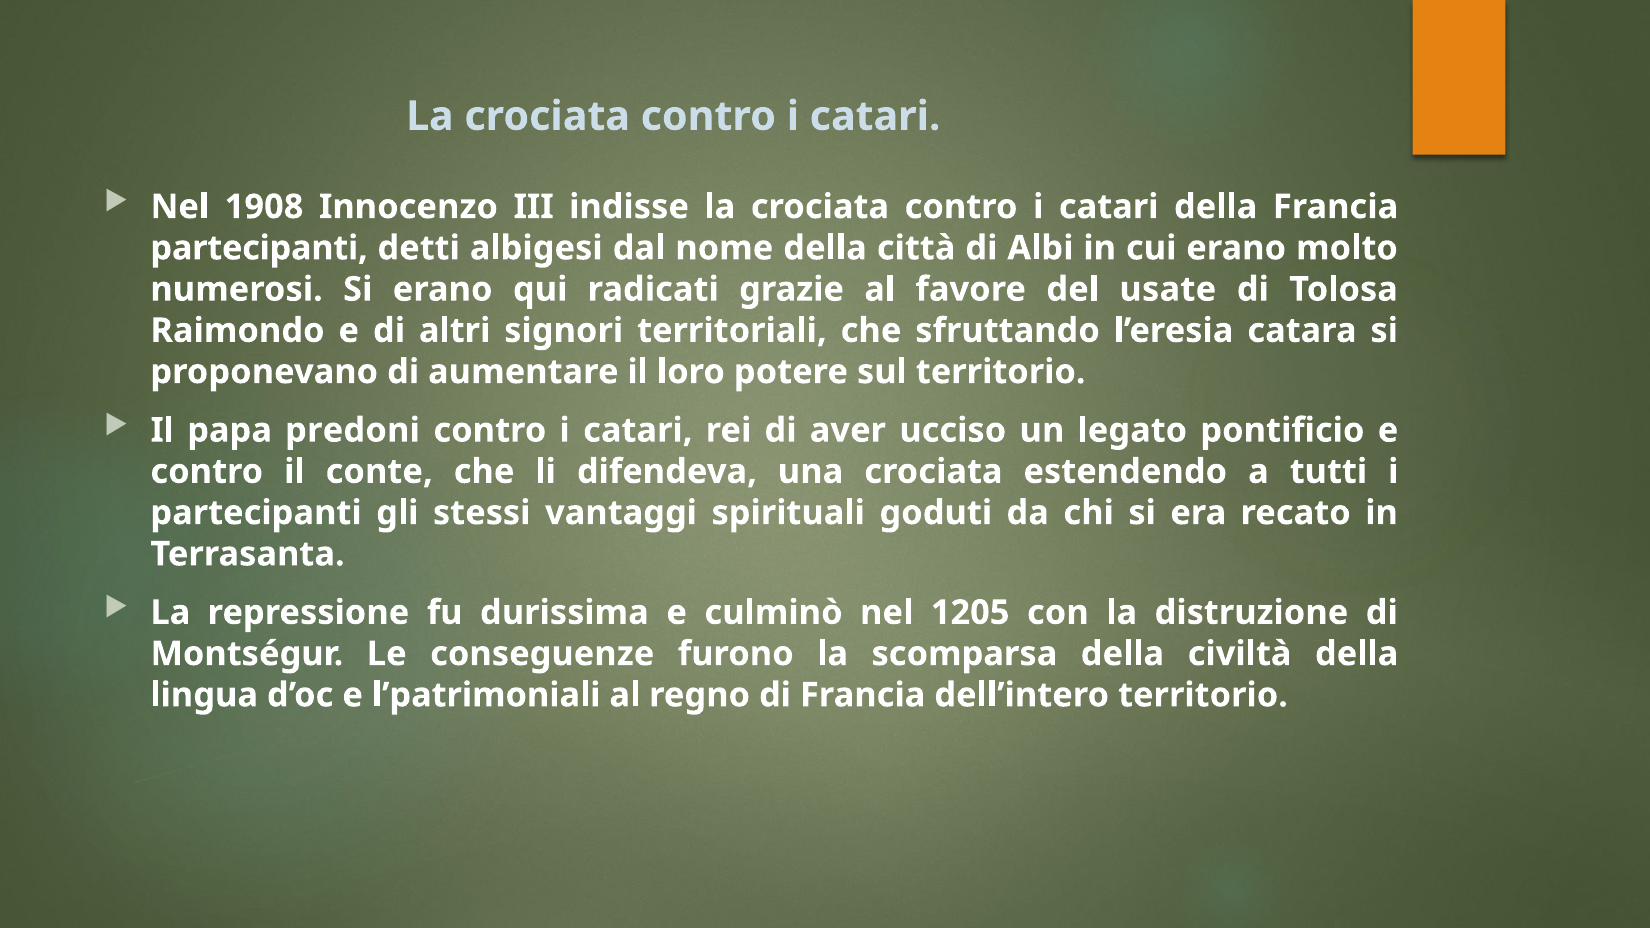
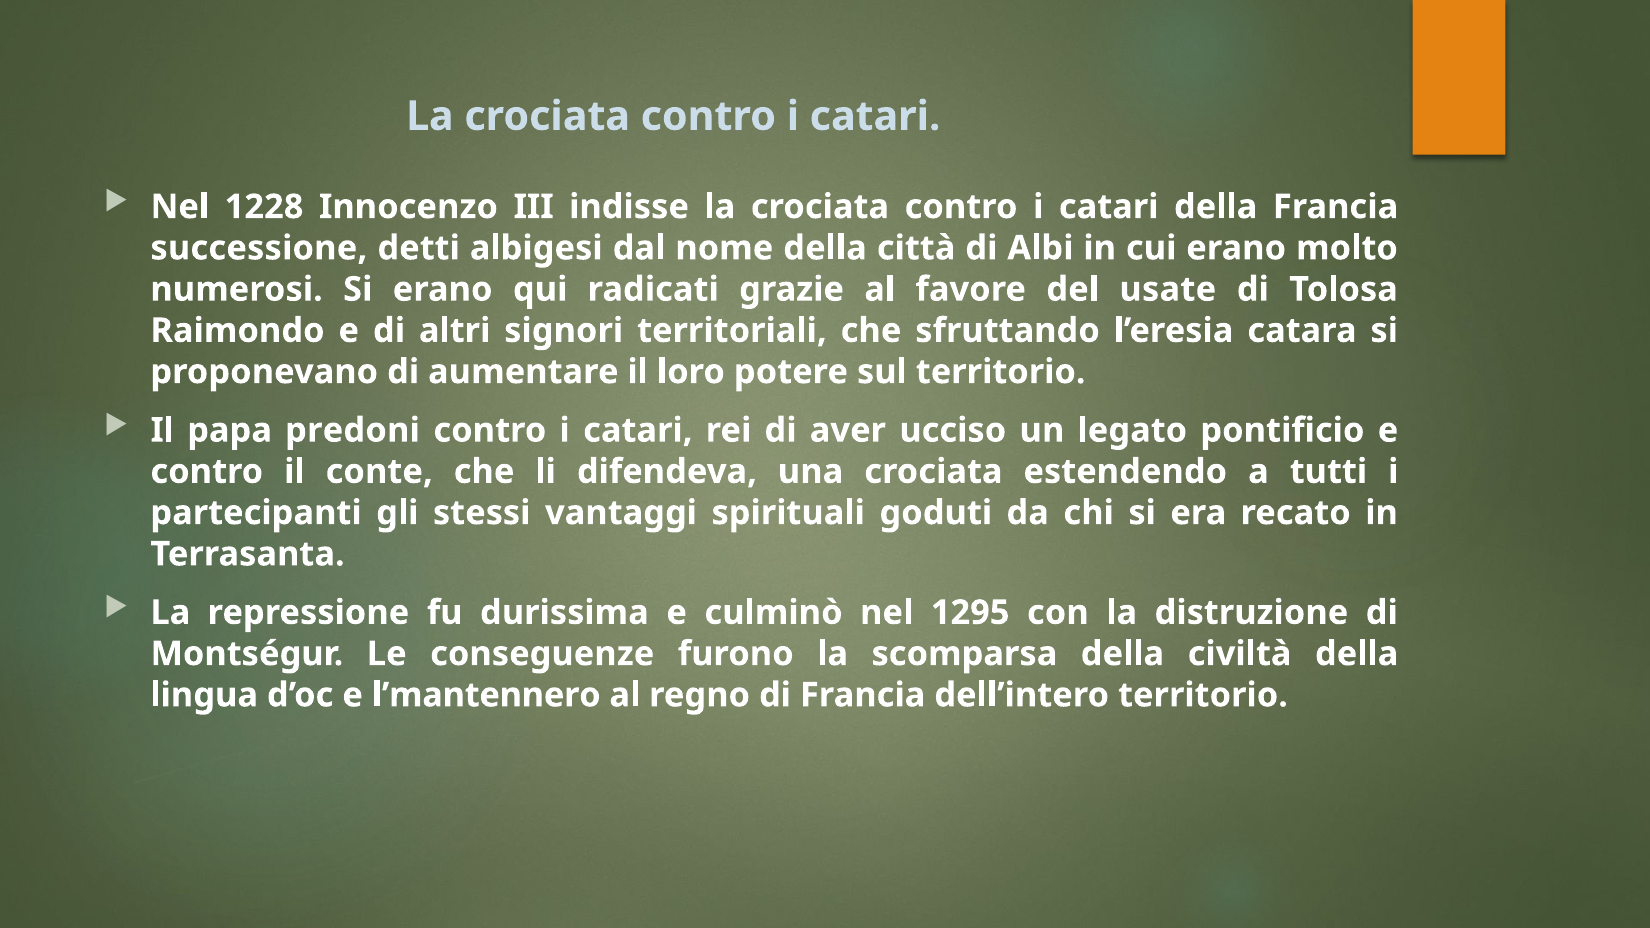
1908: 1908 -> 1228 (264, 207)
partecipanti: partecipanti -> successione (259, 248)
1205: 1205 -> 1295 (970, 613)
l’patrimoniali: l’patrimoniali -> l’mantennero (486, 695)
